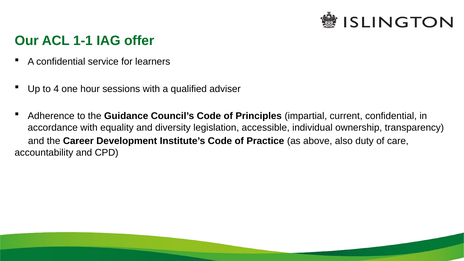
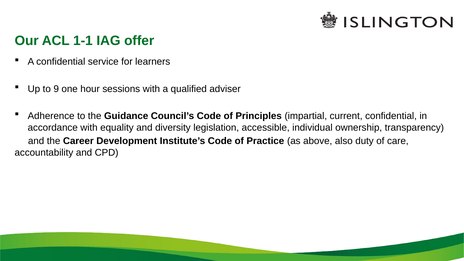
4: 4 -> 9 (56, 89)
